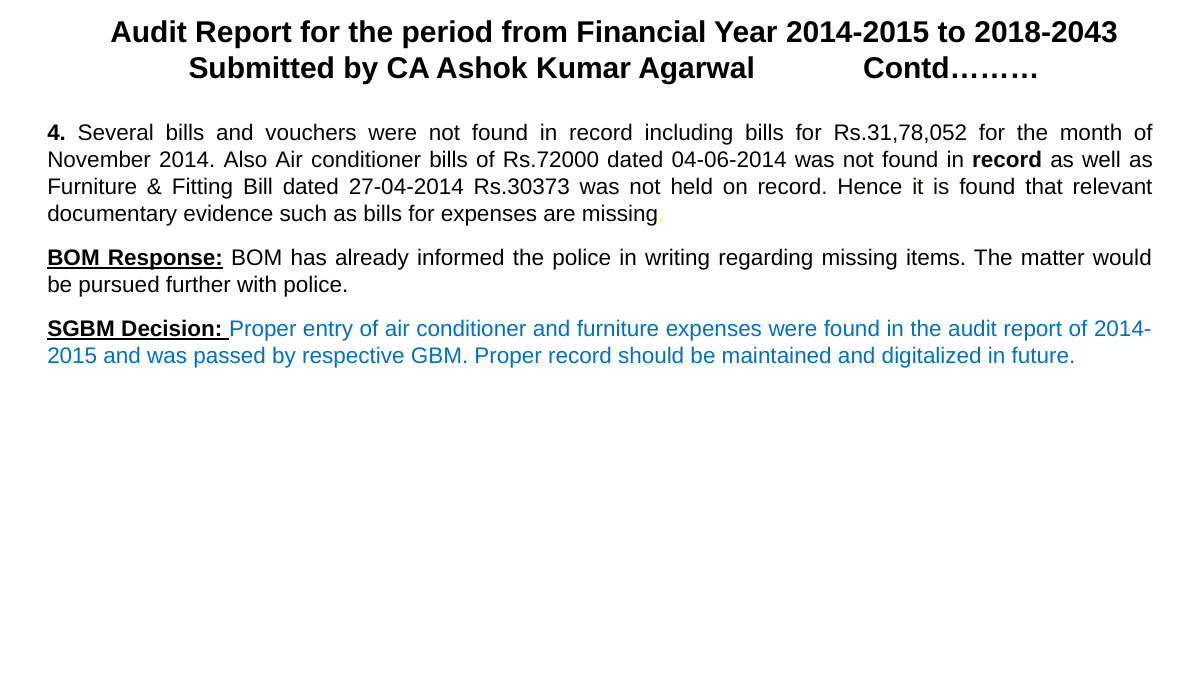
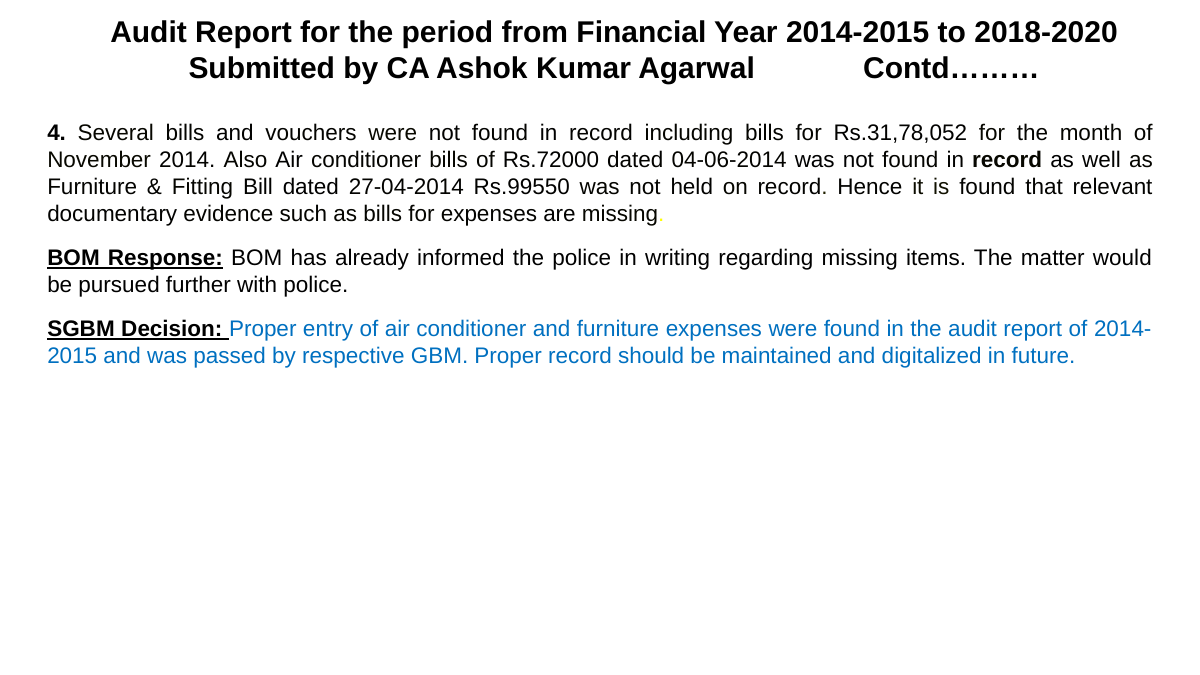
2018-2043: 2018-2043 -> 2018-2020 (1046, 32)
Rs.30373: Rs.30373 -> Rs.99550 (522, 187)
